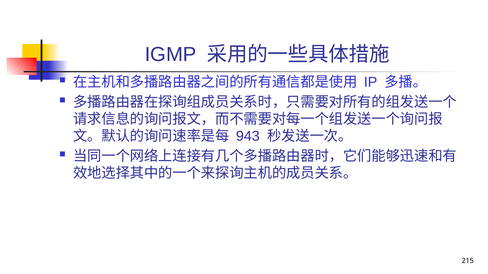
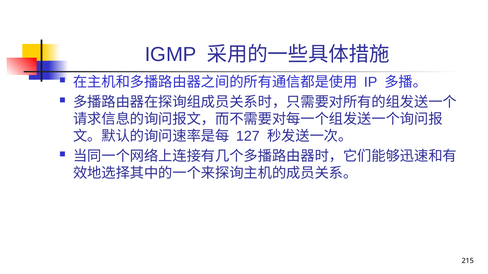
943: 943 -> 127 (248, 136)
